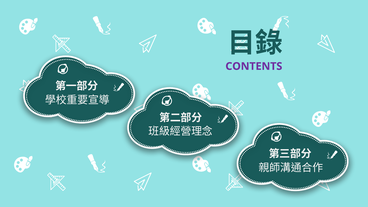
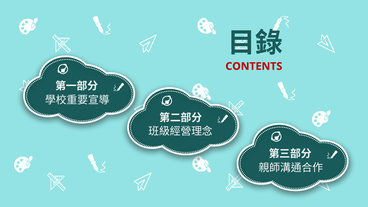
CONTENTS colour: purple -> red (254, 66)
